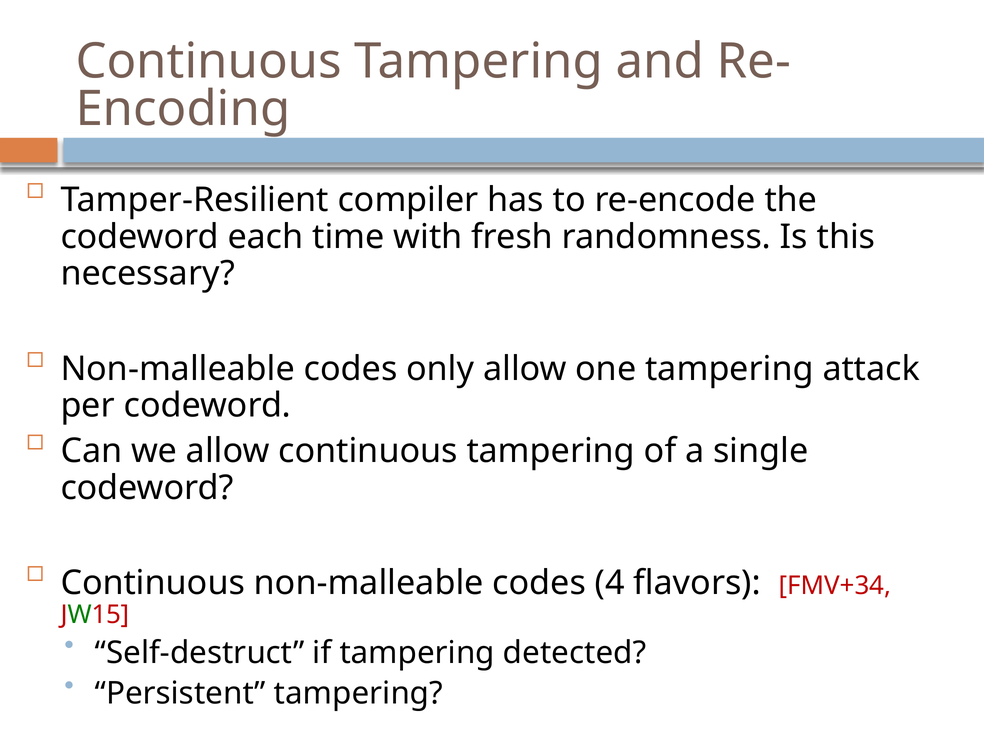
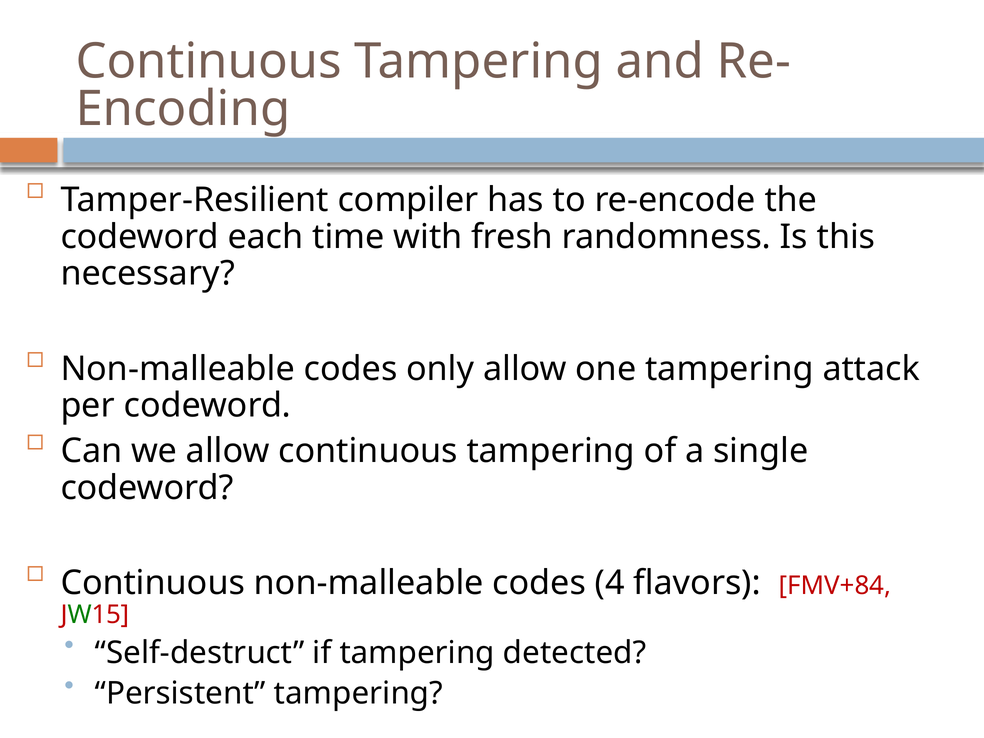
FMV+34: FMV+34 -> FMV+84 (835, 586)
